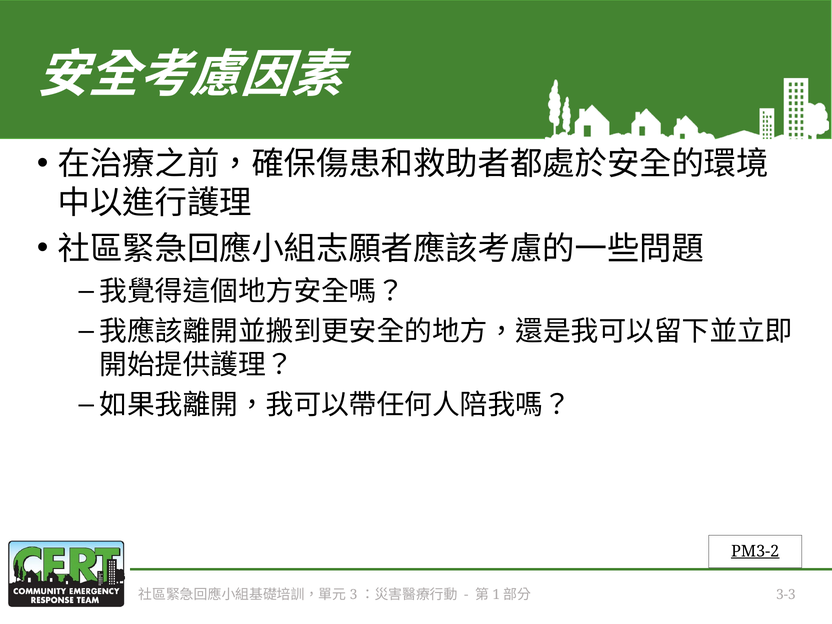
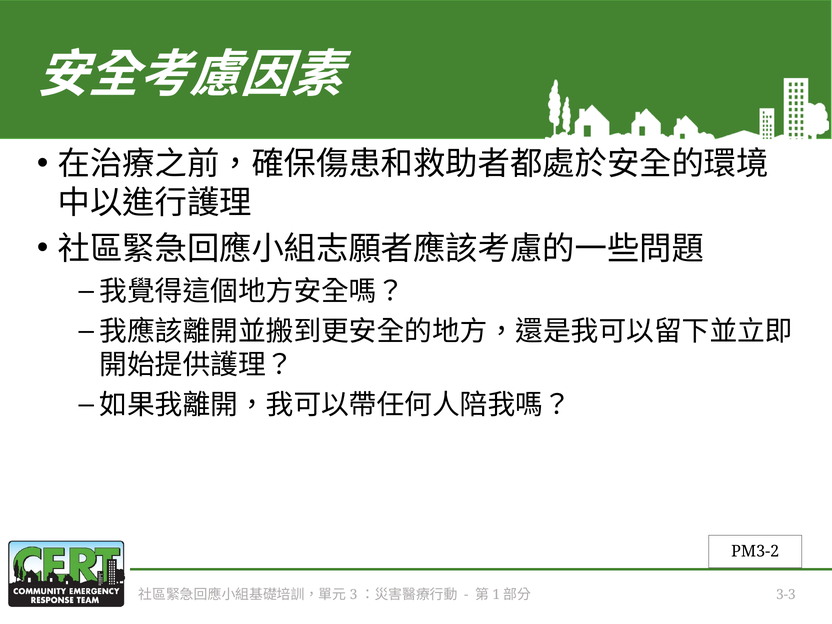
PM3-2 underline: present -> none (755, 551)
